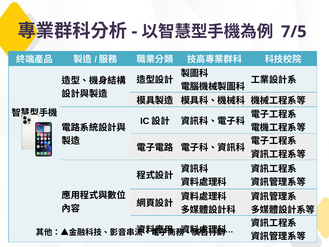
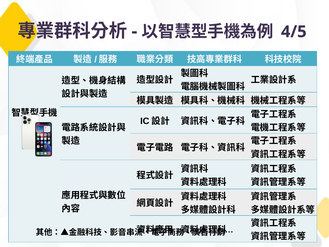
7/5: 7/5 -> 4/5 (294, 32)
